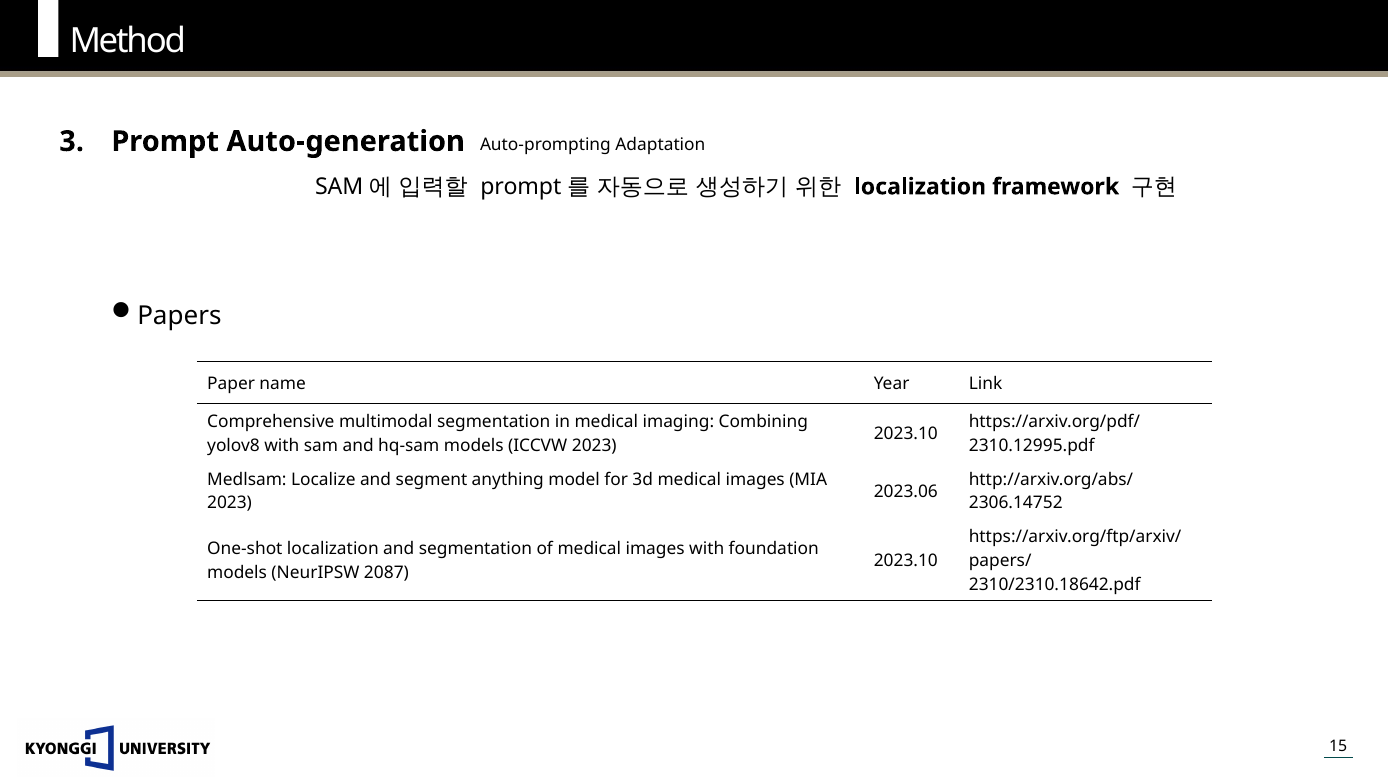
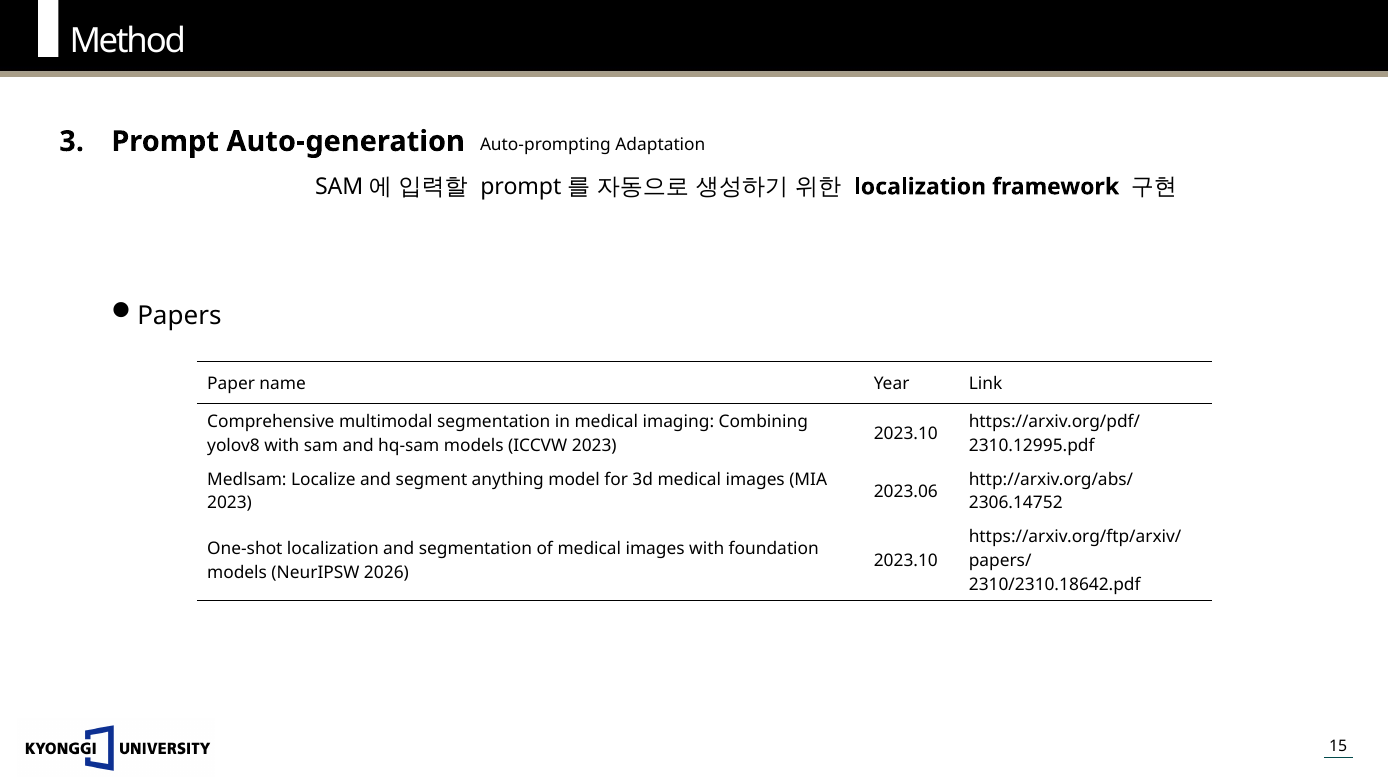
2087: 2087 -> 2026 (386, 572)
